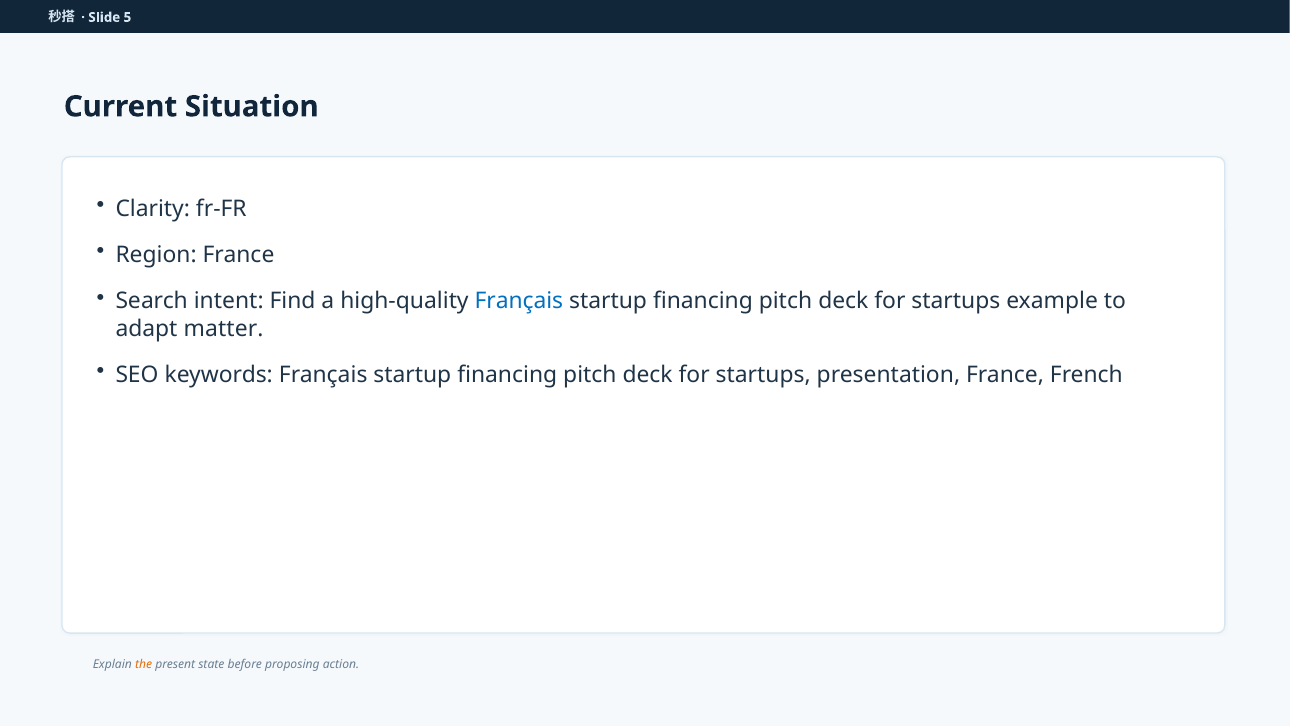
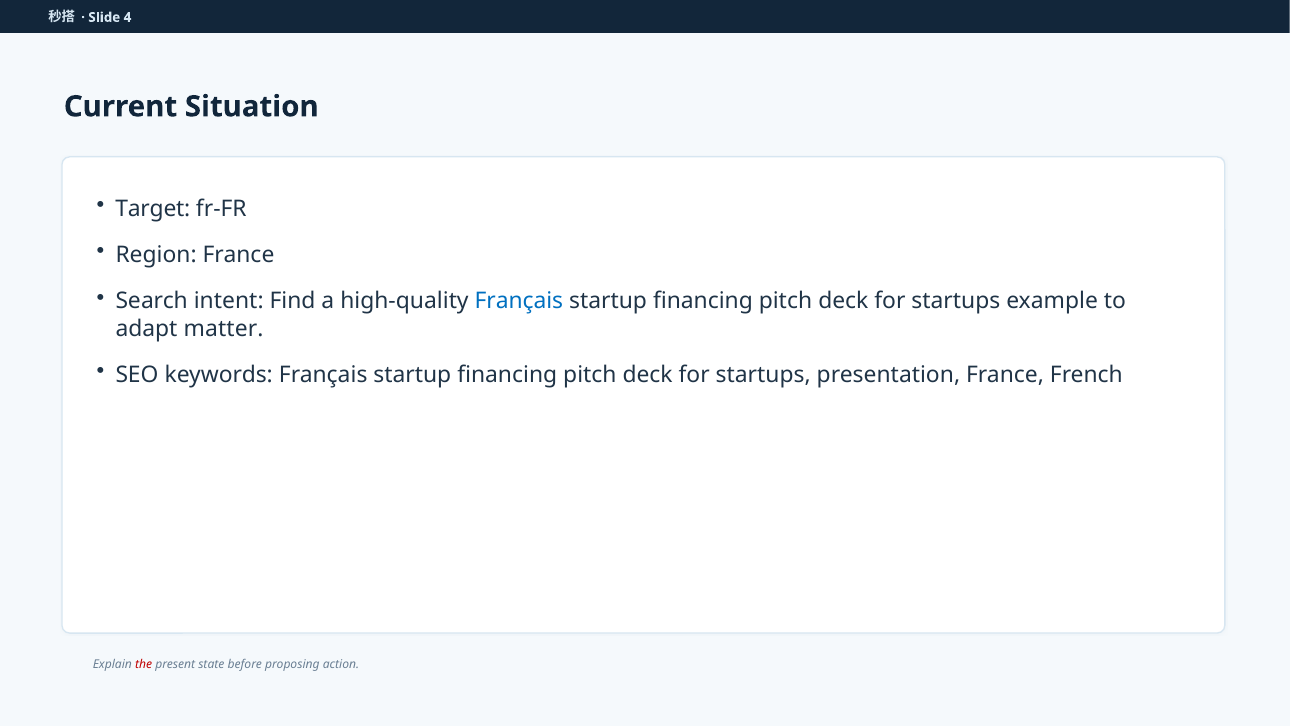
5: 5 -> 4 (127, 17)
Clarity: Clarity -> Target (153, 209)
the colour: orange -> red (144, 665)
